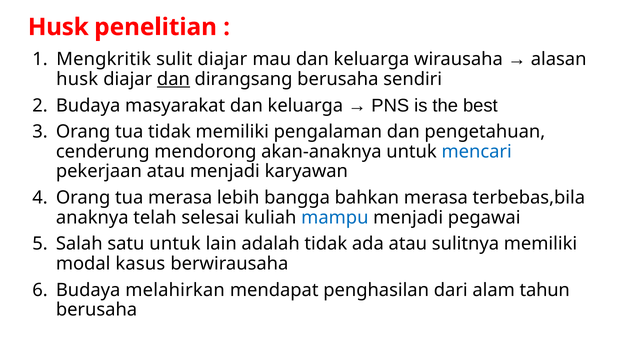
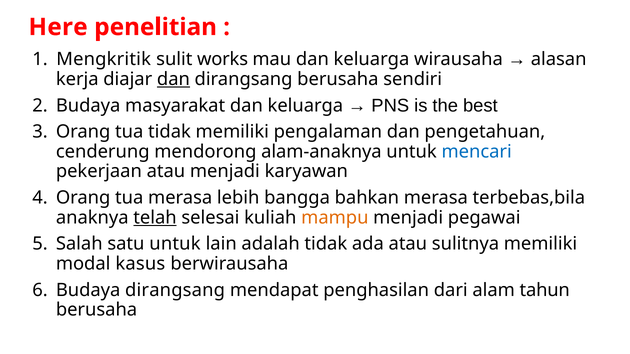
Husk: Husk -> Here (58, 27)
sulit diajar: diajar -> works (223, 59)
husk: husk -> kerja (77, 79)
akan-anaknya: akan-anaknya -> alam-anaknya (321, 152)
telah underline: none -> present (155, 218)
mampu colour: blue -> orange (335, 218)
Budaya melahirkan: melahirkan -> dirangsang (175, 290)
